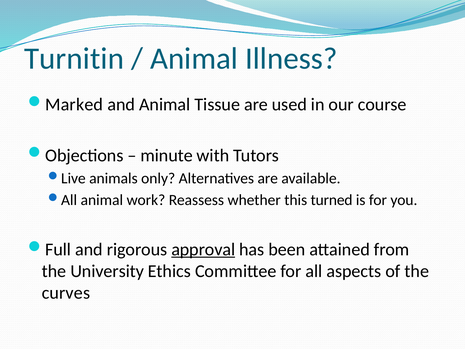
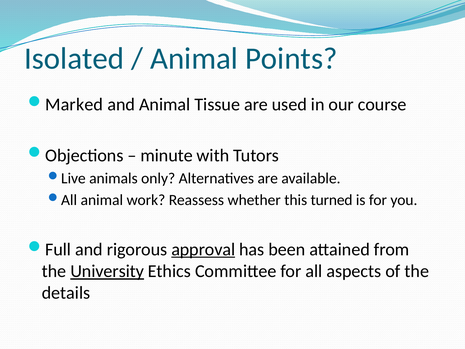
Turnitin: Turnitin -> Isolated (74, 58)
Illness: Illness -> Points (291, 58)
University underline: none -> present (107, 271)
curves: curves -> details (66, 293)
